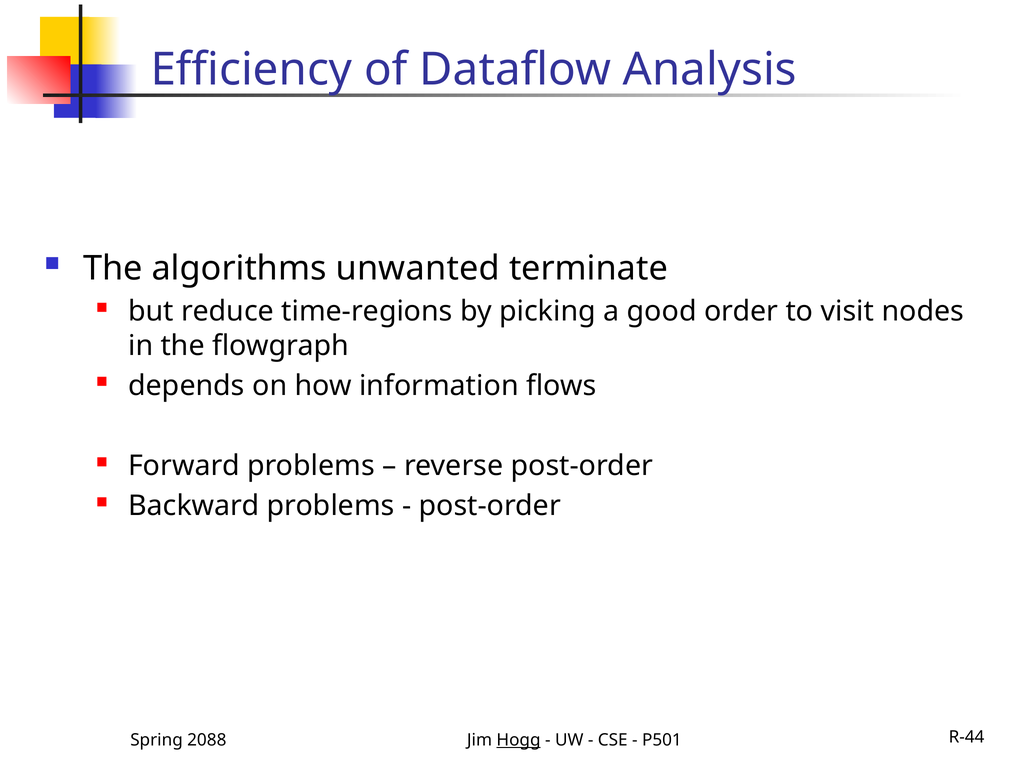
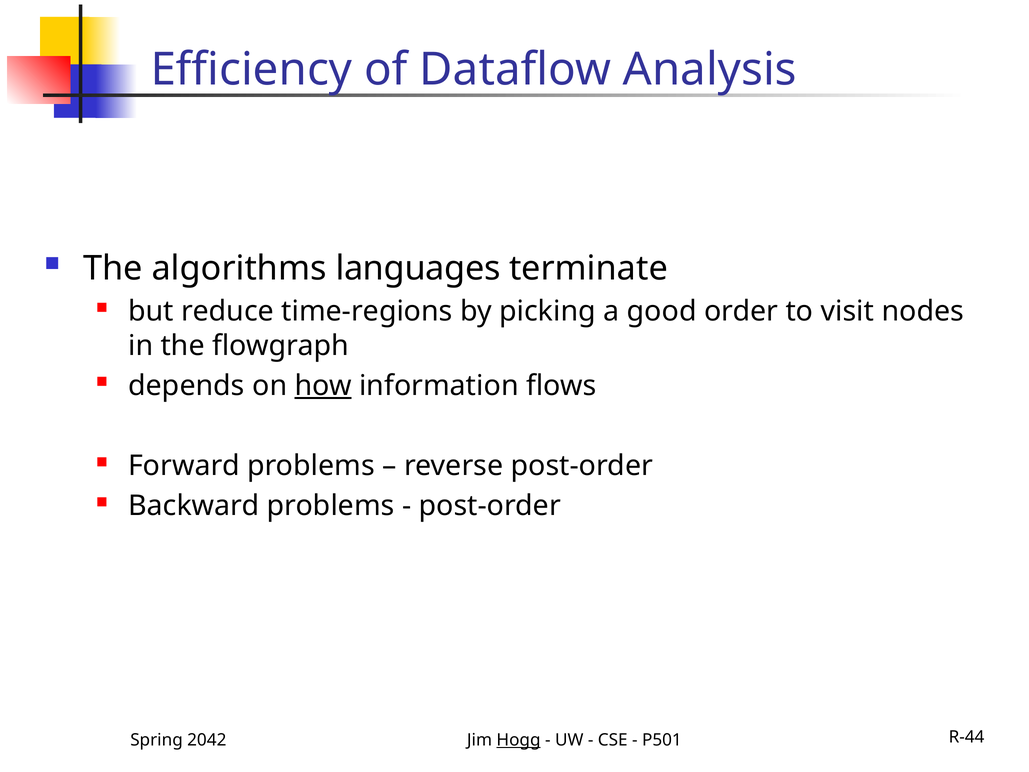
unwanted: unwanted -> languages (418, 268)
how underline: none -> present (323, 386)
2088: 2088 -> 2042 (207, 740)
